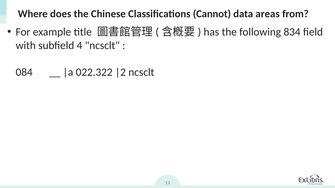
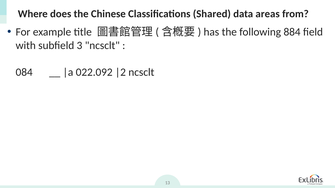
Cannot: Cannot -> Shared (212, 14)
834: 834 -> 884 (292, 32)
4: 4 -> 3 (80, 46)
022.322: 022.322 -> 022.092 (94, 72)
